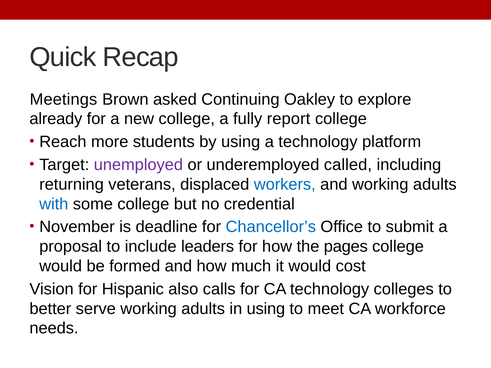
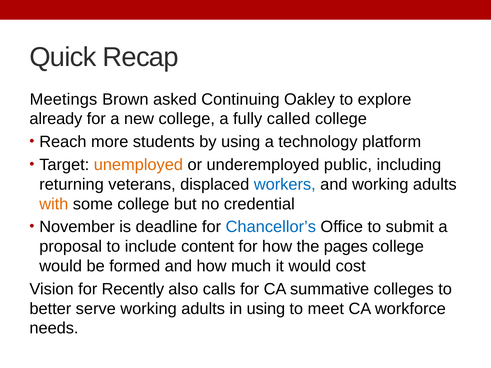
report: report -> called (289, 119)
unemployed colour: purple -> orange (138, 165)
called: called -> public (348, 165)
with colour: blue -> orange (54, 204)
leaders: leaders -> content (208, 247)
Hispanic: Hispanic -> Recently (133, 289)
CA technology: technology -> summative (330, 289)
